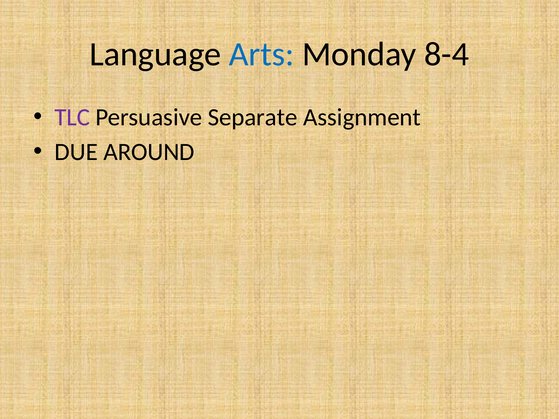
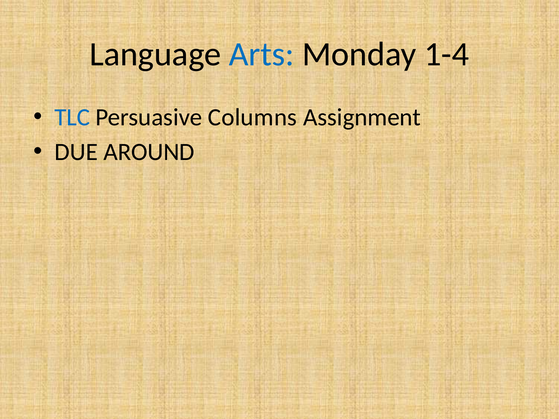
8-4: 8-4 -> 1-4 (447, 54)
TLC colour: purple -> blue (72, 117)
Separate: Separate -> Columns (252, 117)
